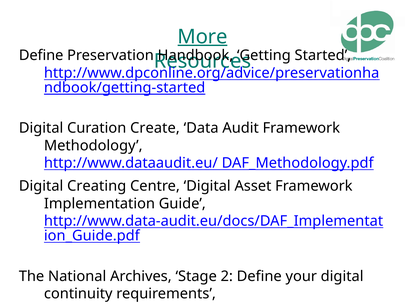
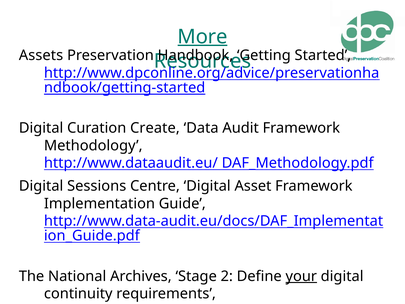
Define: Define -> Assets (41, 55)
Creating: Creating -> Sessions (97, 186)
your underline: none -> present (301, 276)
